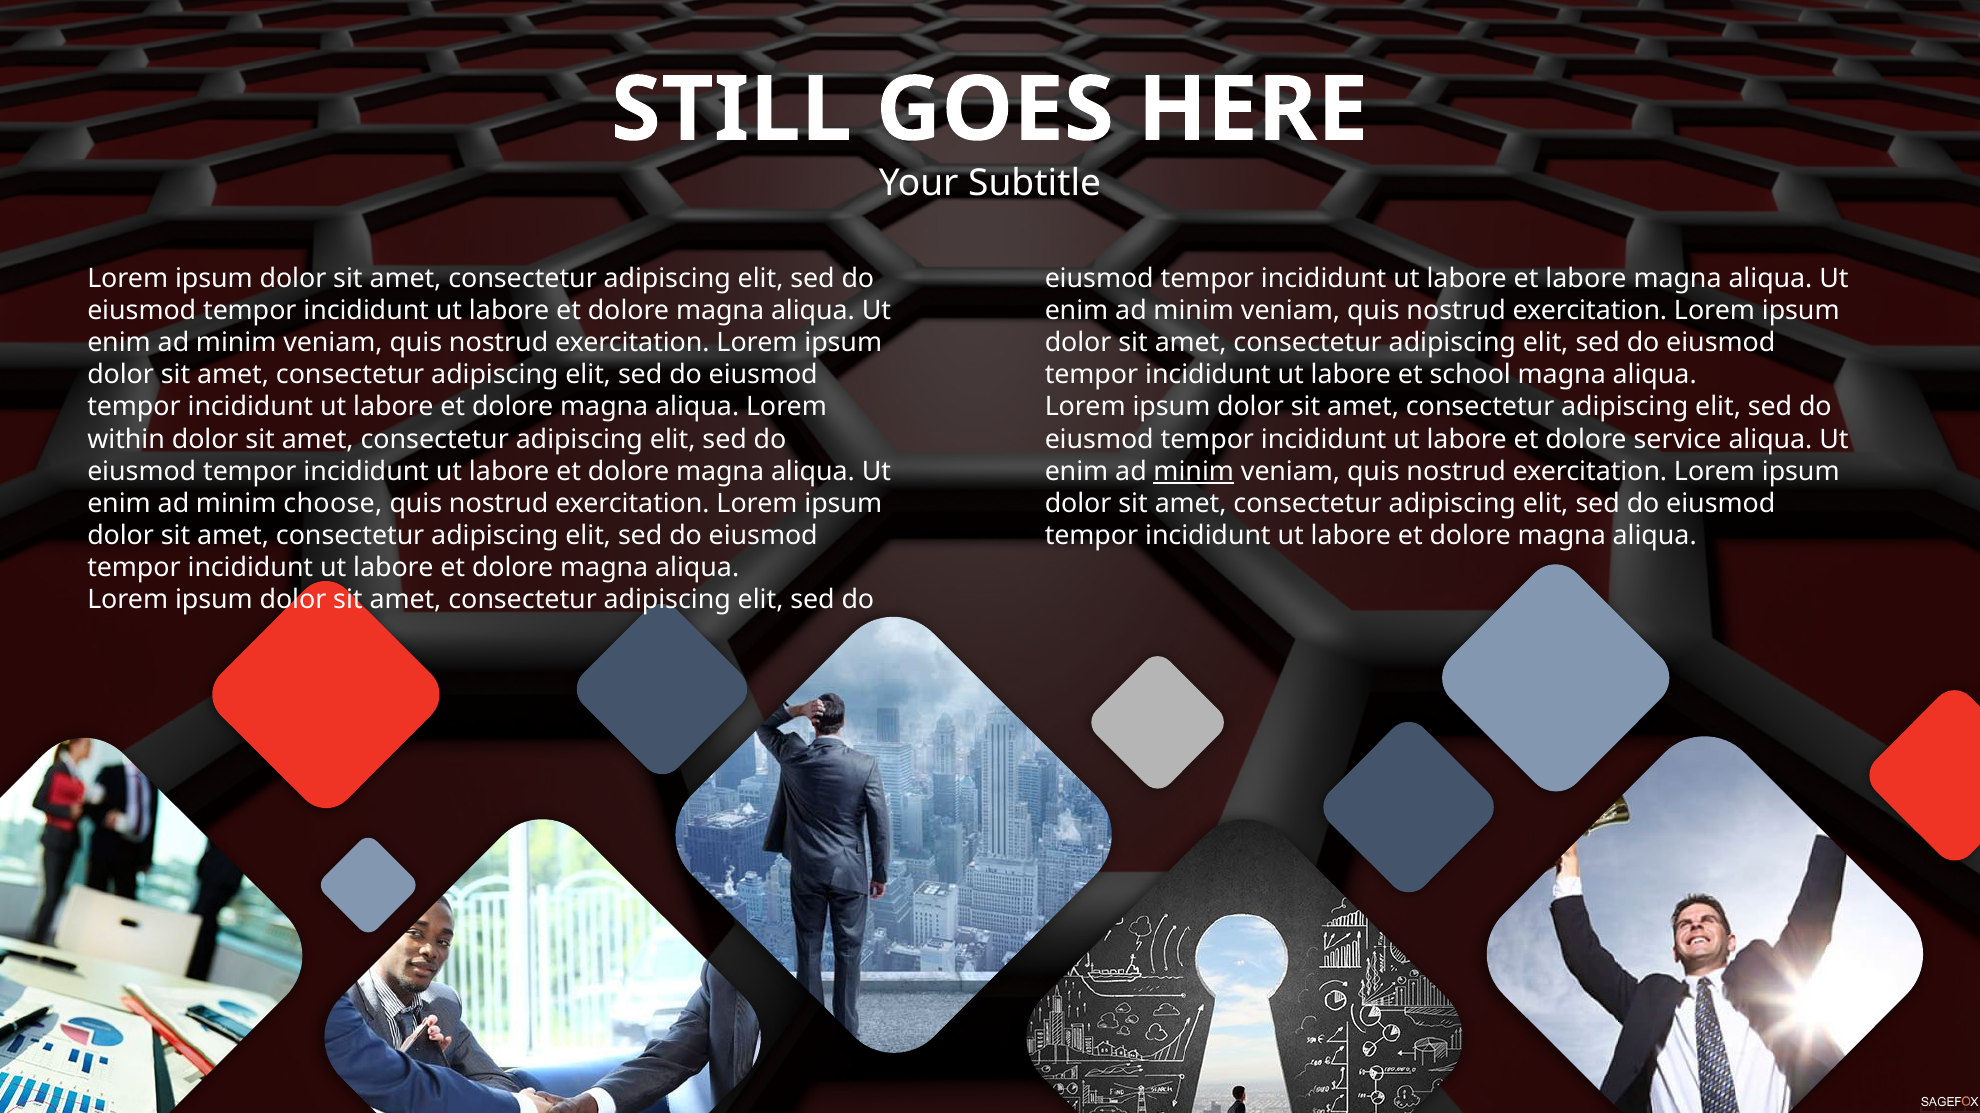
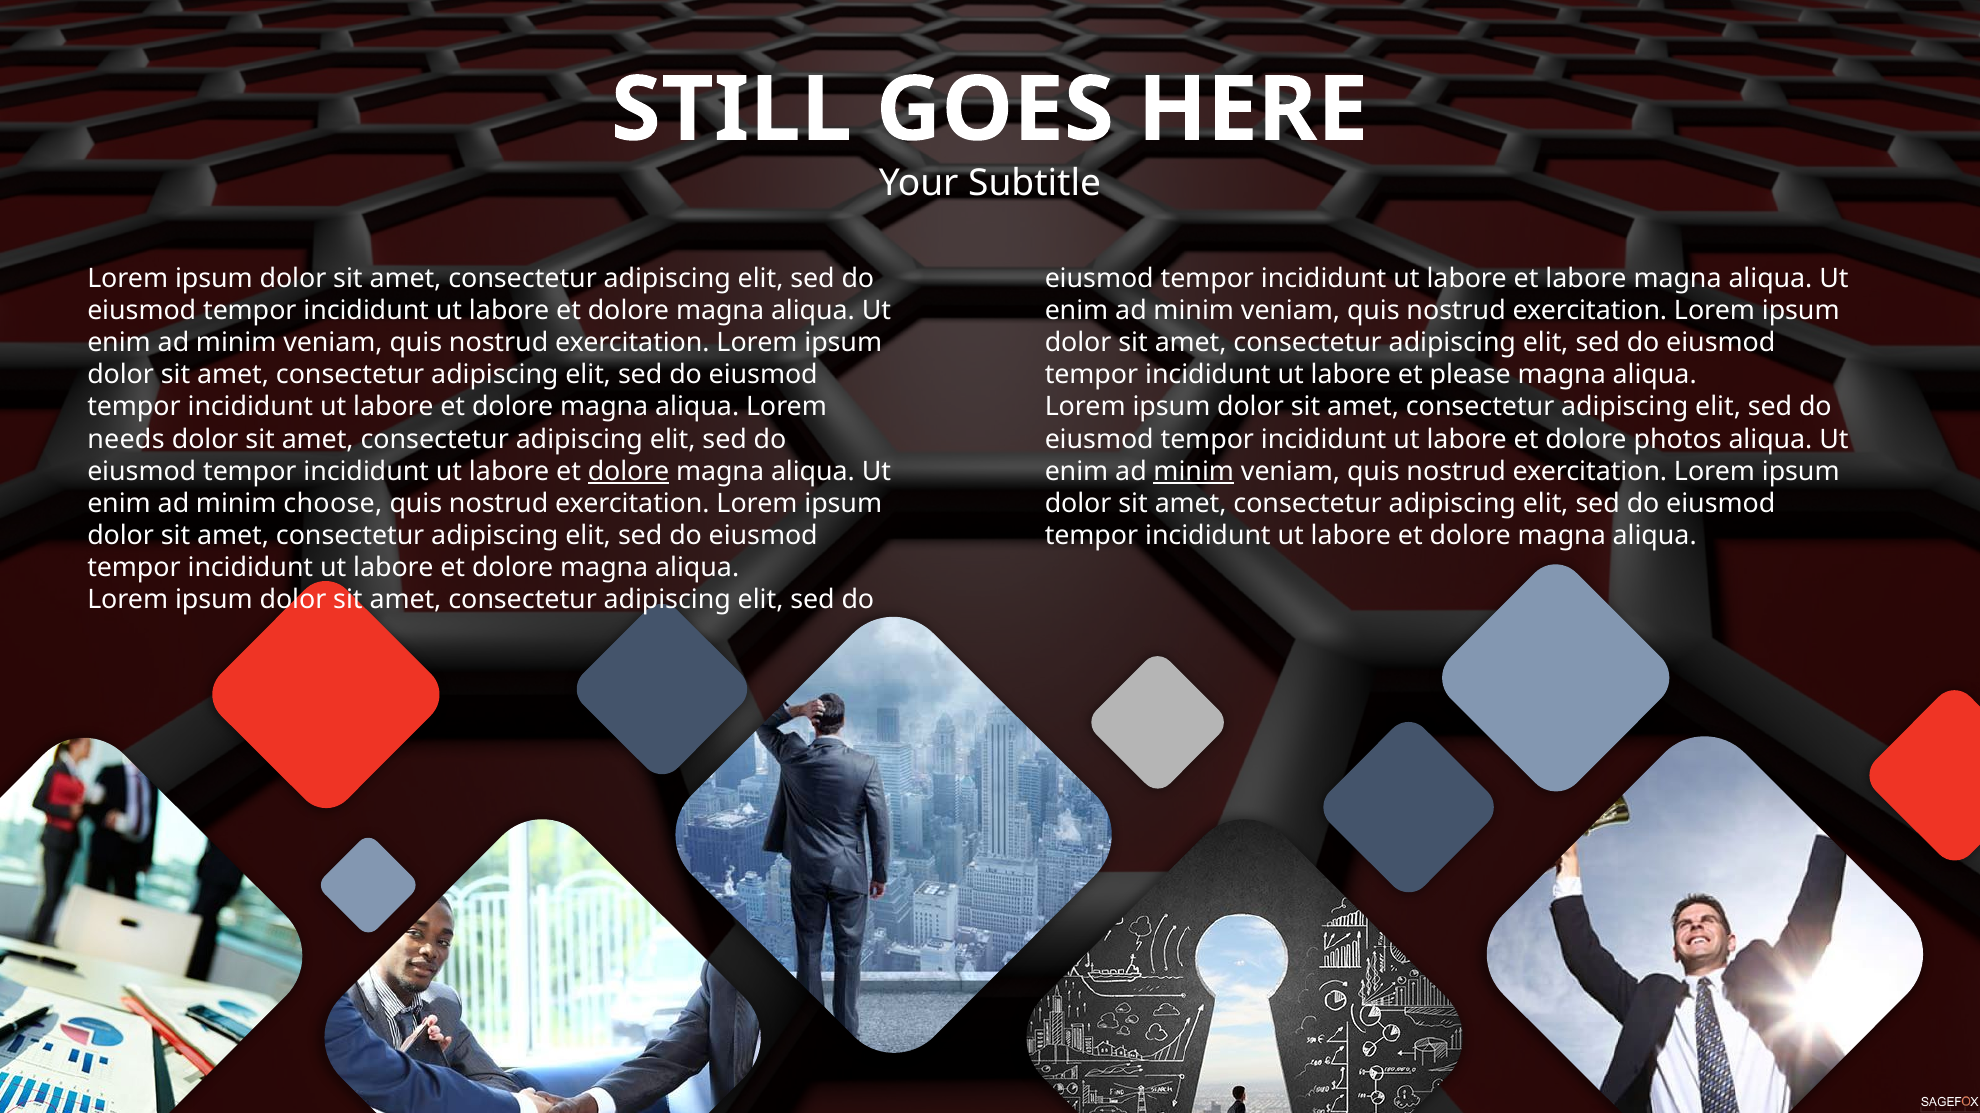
school: school -> please (1470, 375)
within: within -> needs (126, 439)
service: service -> photos (1678, 439)
dolore underline: none -> present (629, 472)
